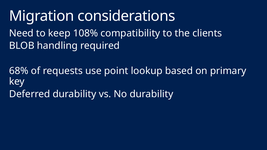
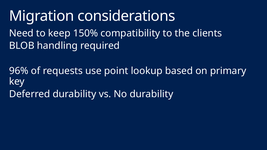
108%: 108% -> 150% (86, 33)
68%: 68% -> 96% (19, 71)
